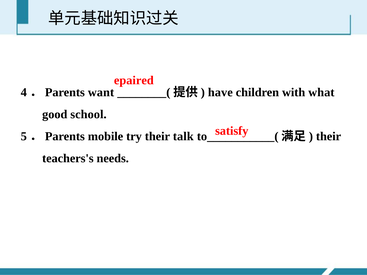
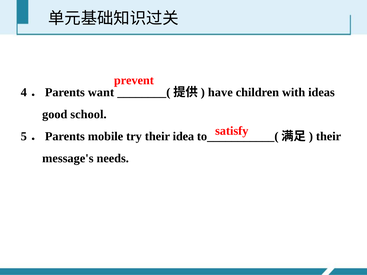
epaired: epaired -> prevent (134, 80)
what: what -> ideas (321, 92)
talk: talk -> idea (183, 136)
teachers's: teachers's -> message's (68, 158)
